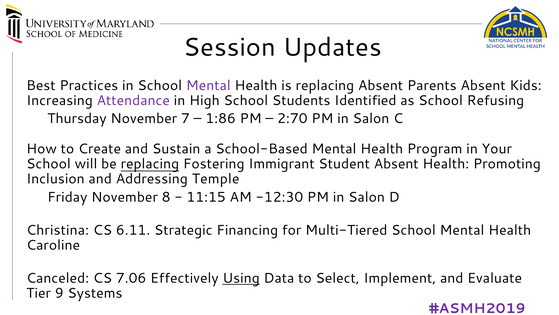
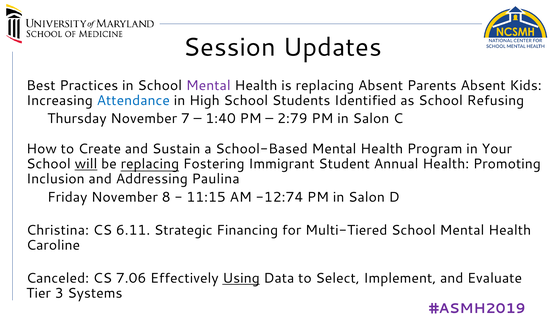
Attendance colour: purple -> blue (133, 100)
1:86: 1:86 -> 1:40 (221, 118)
2:70: 2:70 -> 2:79 (292, 118)
will underline: none -> present (86, 164)
Student Absent: Absent -> Annual (396, 164)
Temple: Temple -> Paulina (216, 179)
-12:30: -12:30 -> -12:74 (279, 197)
9: 9 -> 3 (59, 293)
